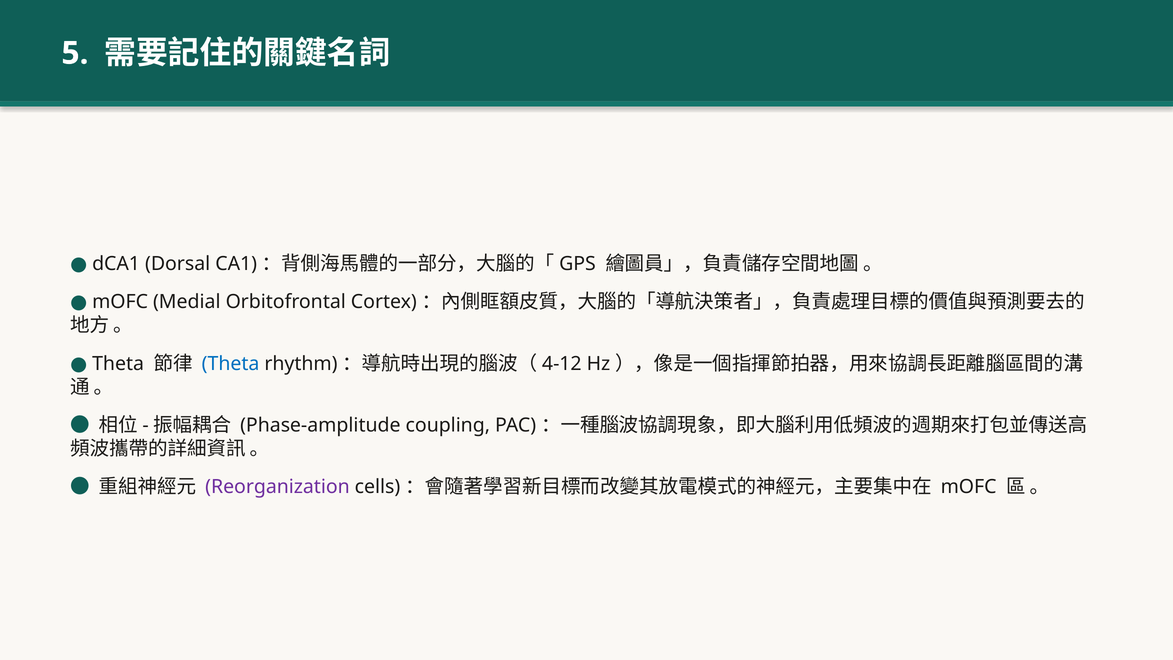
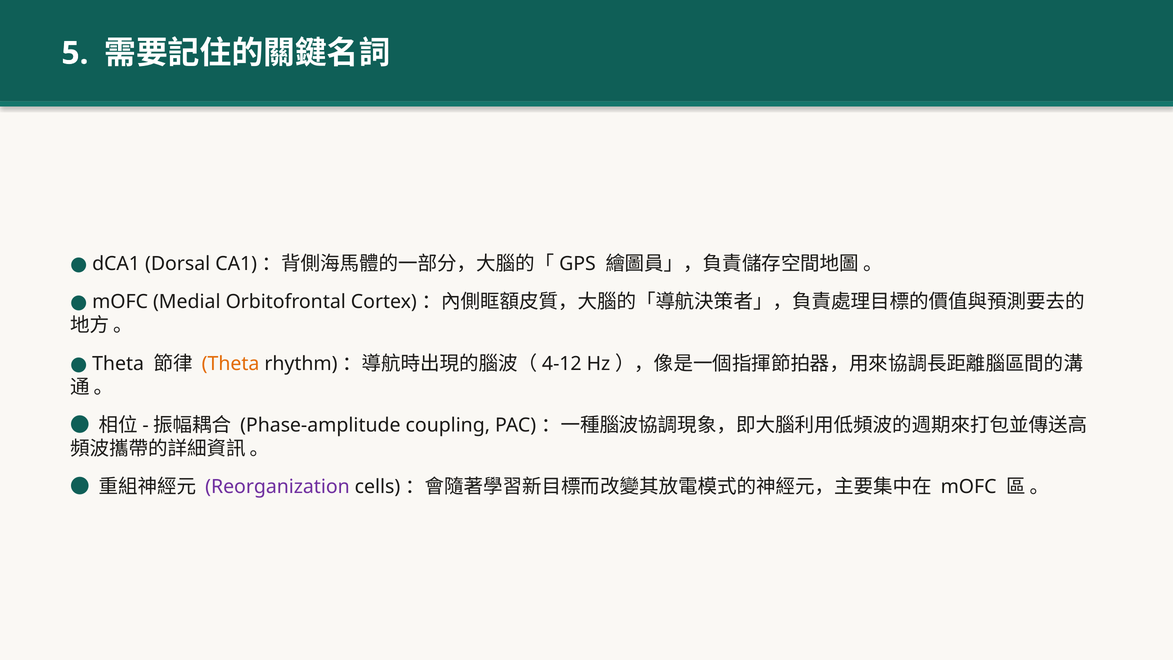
Theta colour: blue -> orange (231, 364)
